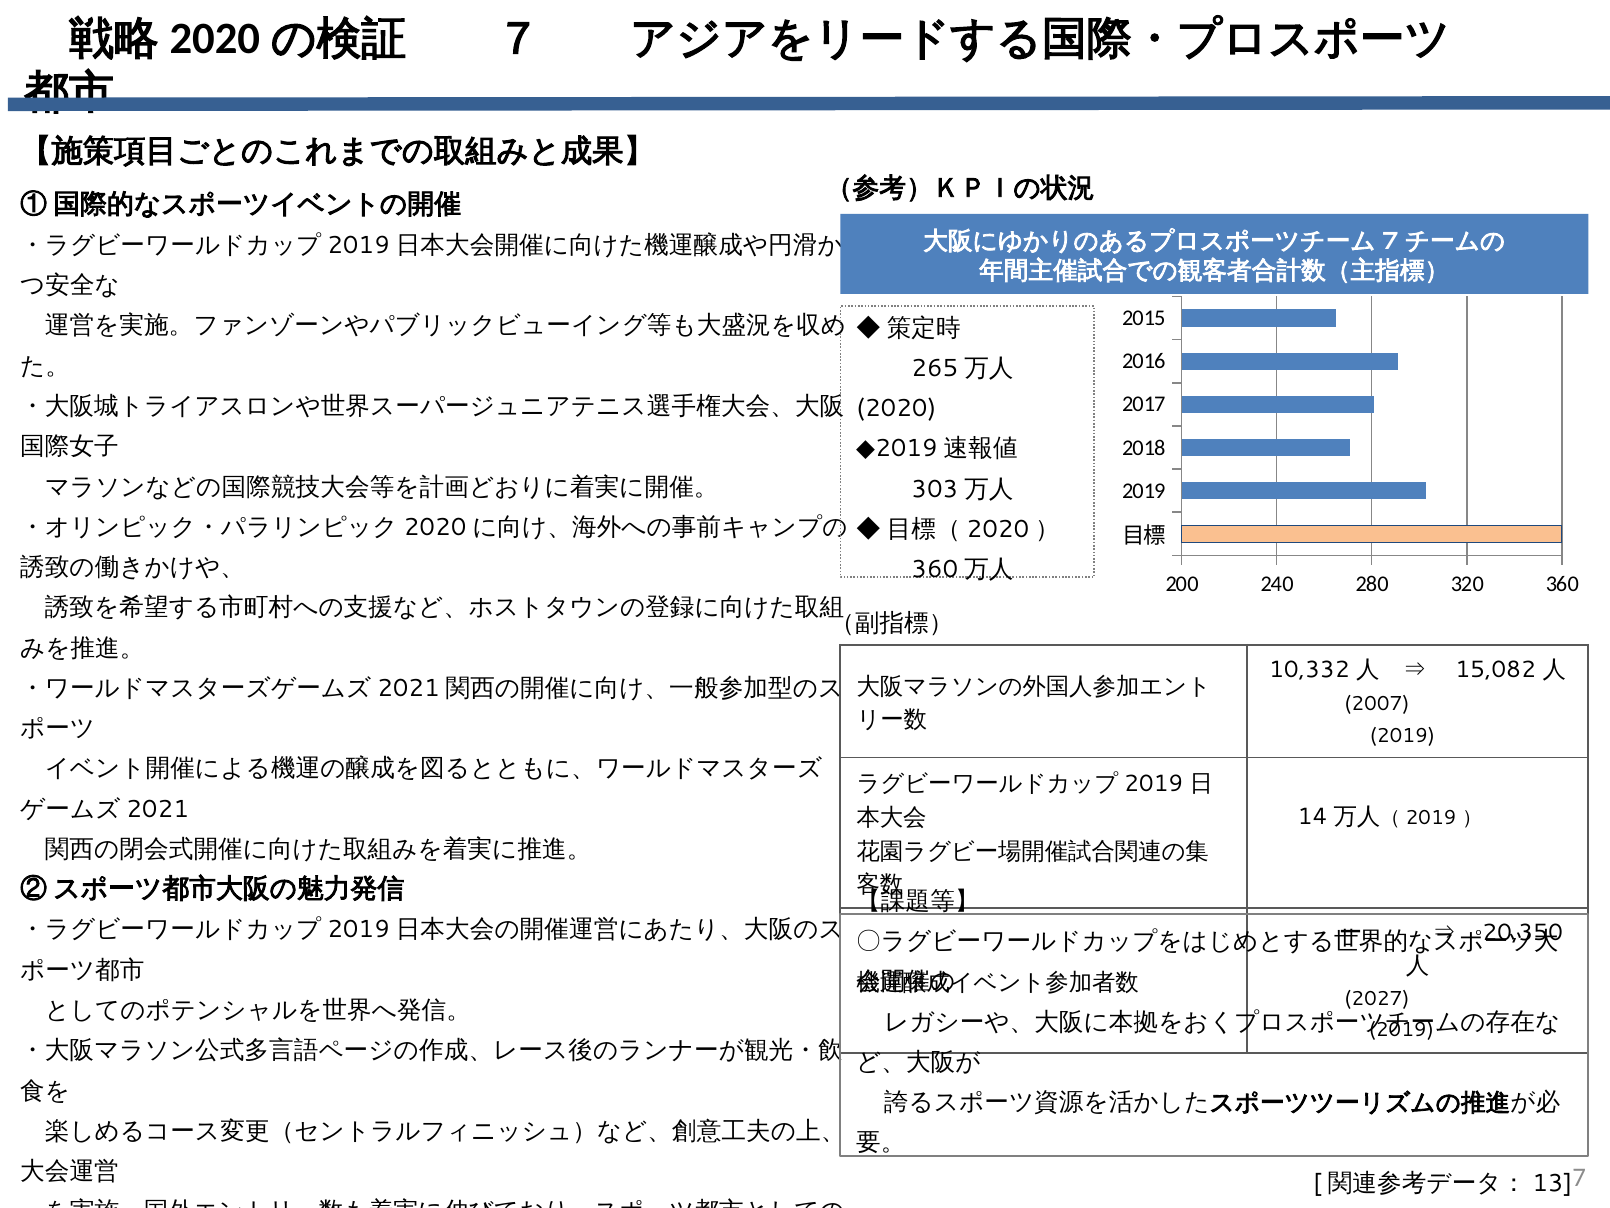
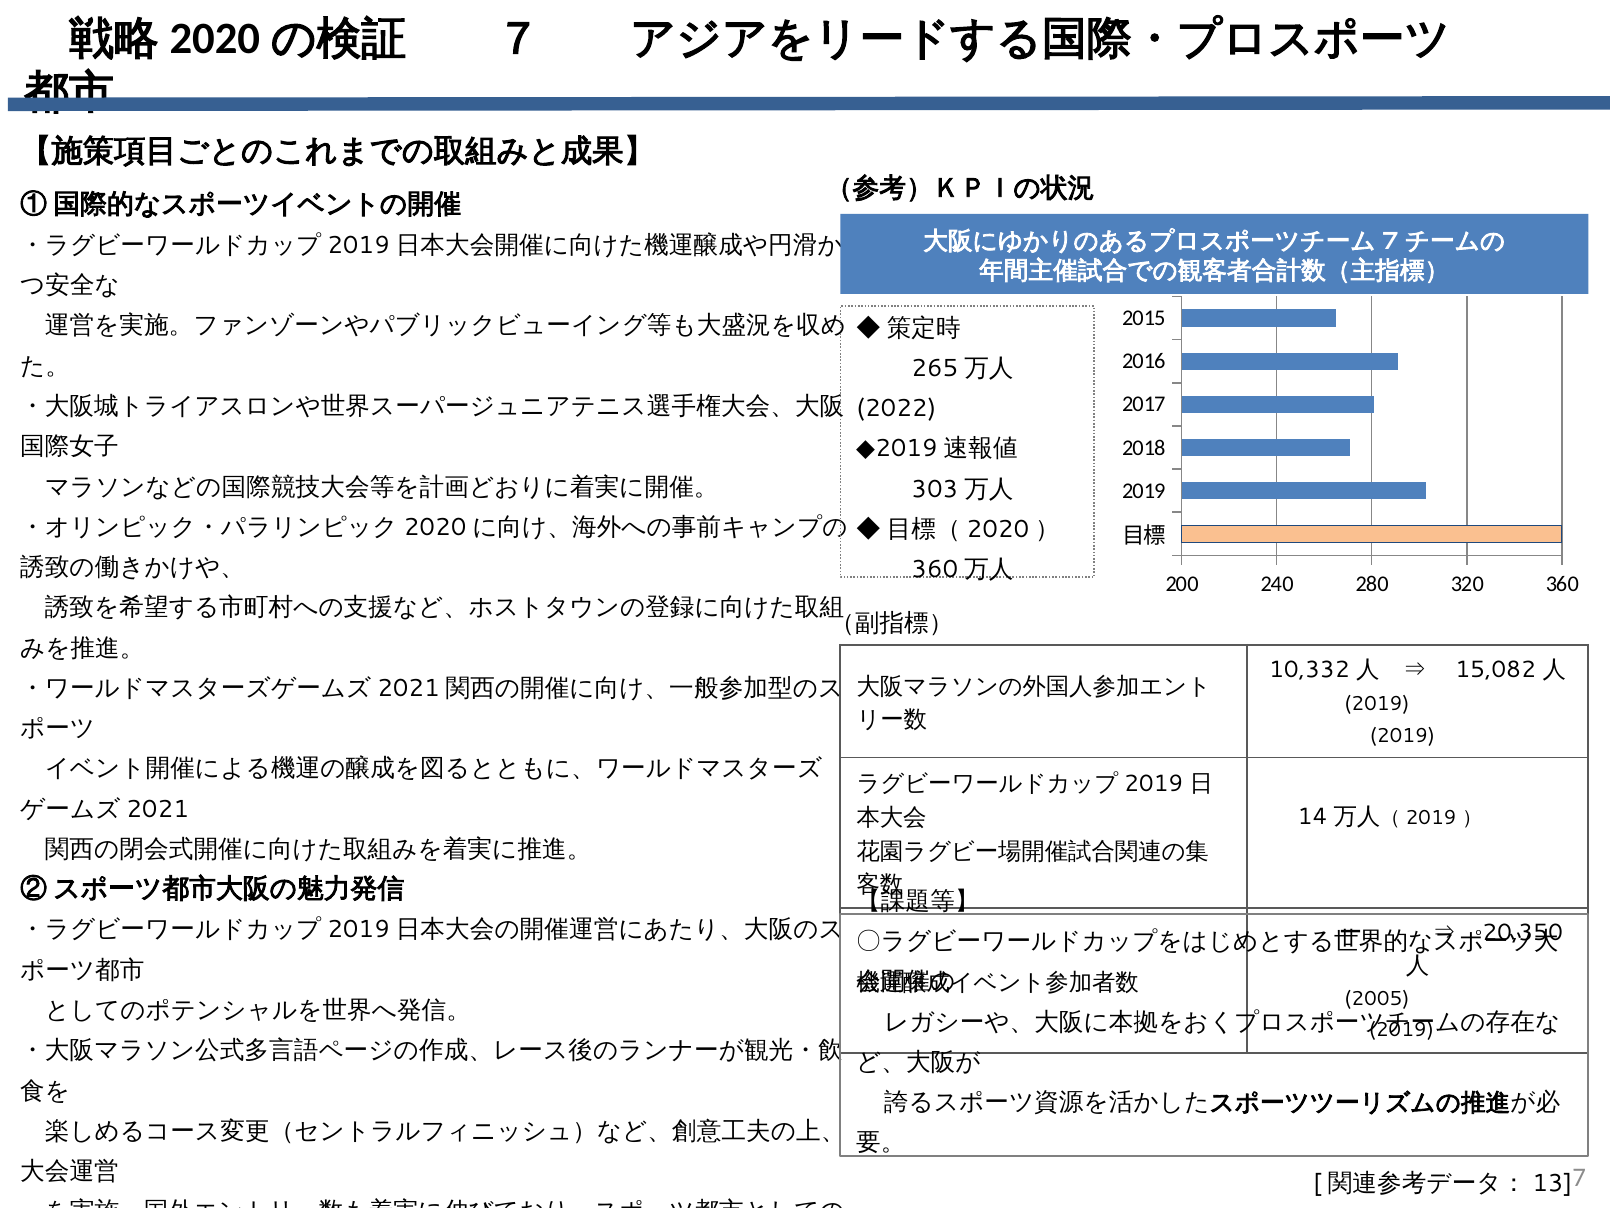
2020: 2020 -> 2022 (896, 408)
2007: 2007 -> 2019 (1377, 704)
2027: 2027 -> 2005 (1377, 999)
